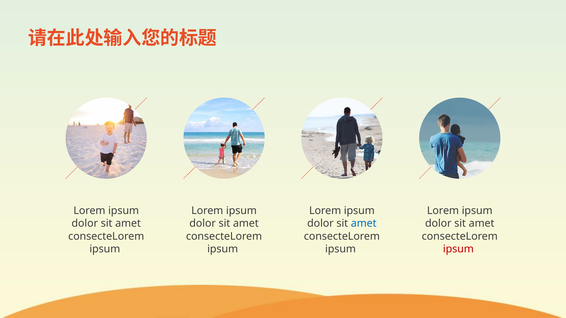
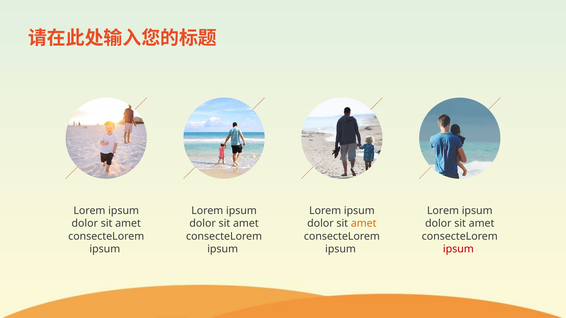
amet colour: blue -> orange (364, 224)
